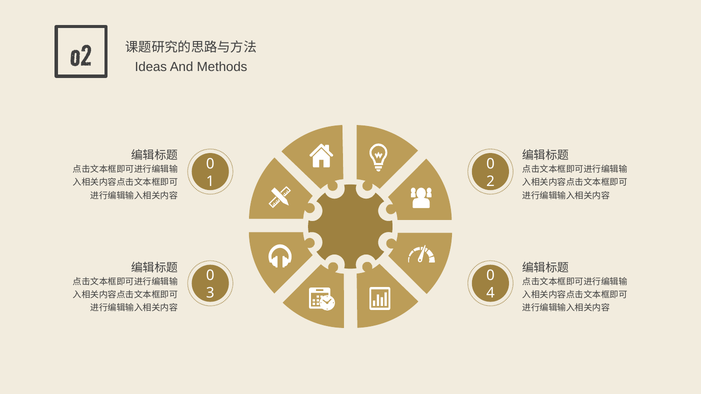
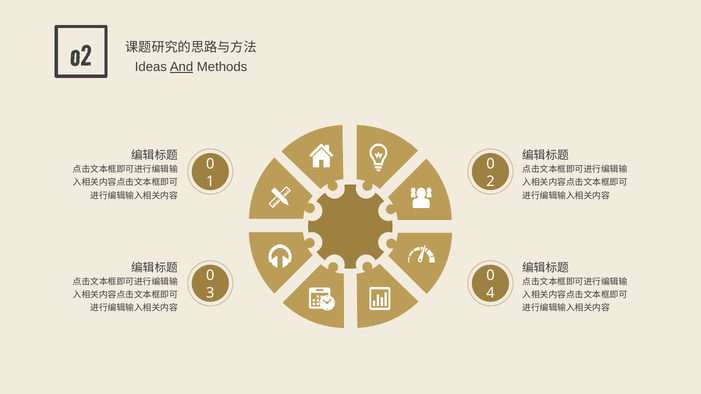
And underline: none -> present (182, 67)
